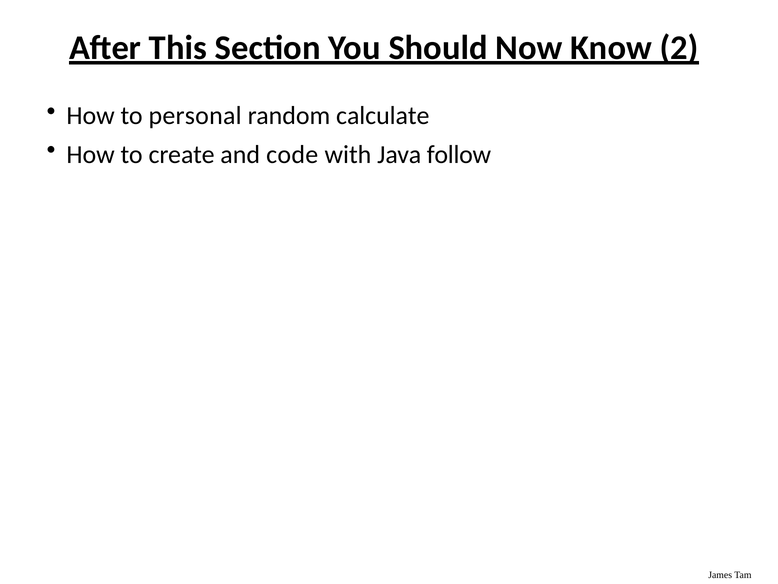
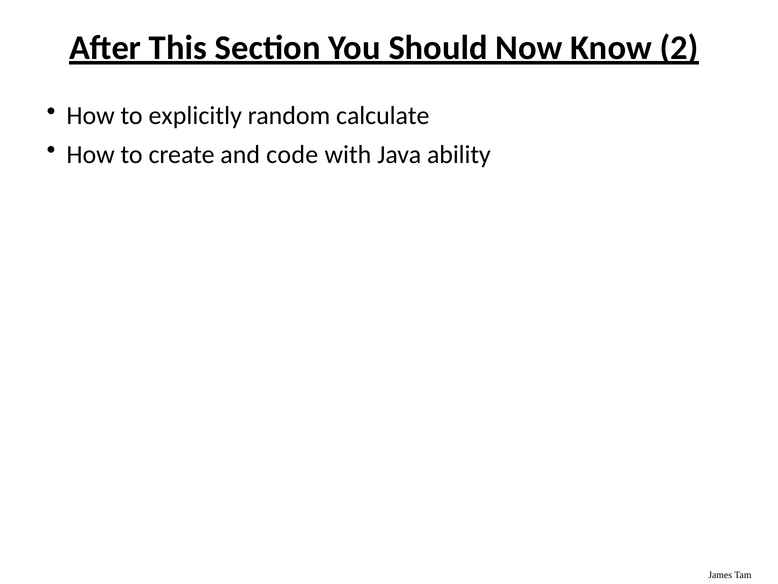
personal: personal -> explicitly (195, 116)
follow: follow -> ability (459, 154)
